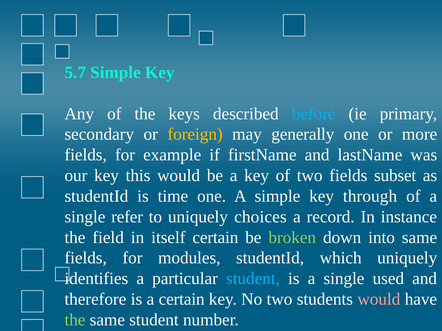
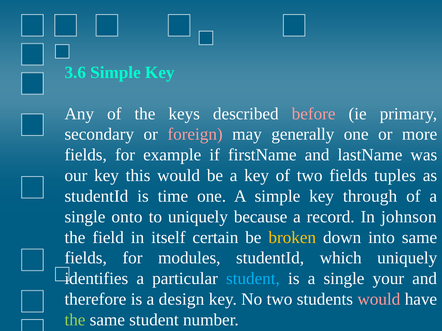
5.7: 5.7 -> 3.6 (75, 73)
before colour: light blue -> pink (314, 114)
foreign colour: yellow -> pink (195, 135)
subset: subset -> tuples (395, 176)
refer: refer -> onto (127, 217)
choices: choices -> because (261, 217)
instance: instance -> johnson (409, 217)
broken colour: light green -> yellow (292, 238)
used: used -> your (388, 279)
a certain: certain -> design (181, 300)
